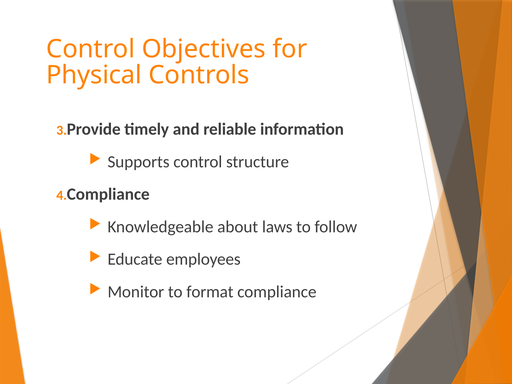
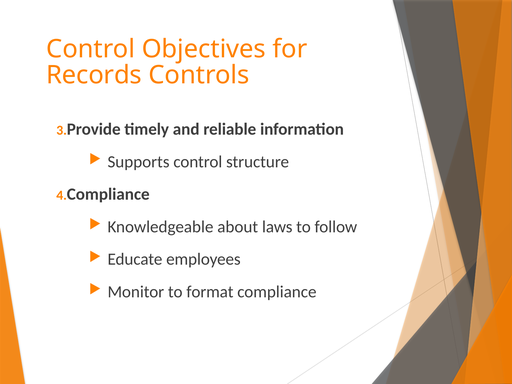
Physical: Physical -> Records (94, 75)
